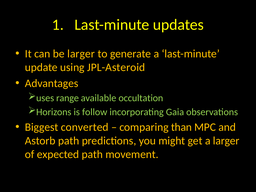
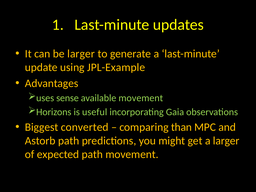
JPL-Asteroid: JPL-Asteroid -> JPL-Example (116, 67)
range: range -> sense (68, 98)
available occultation: occultation -> movement (141, 98)
follow: follow -> useful (95, 112)
